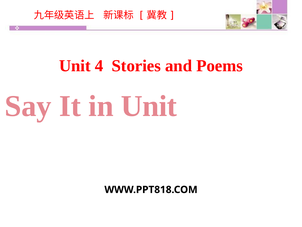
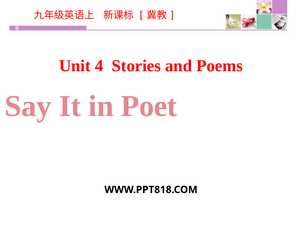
in Unit: Unit -> Poet (149, 106)
